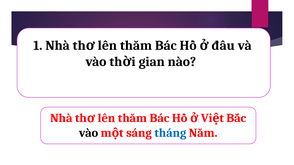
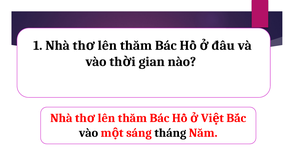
tháng colour: blue -> black (170, 133)
